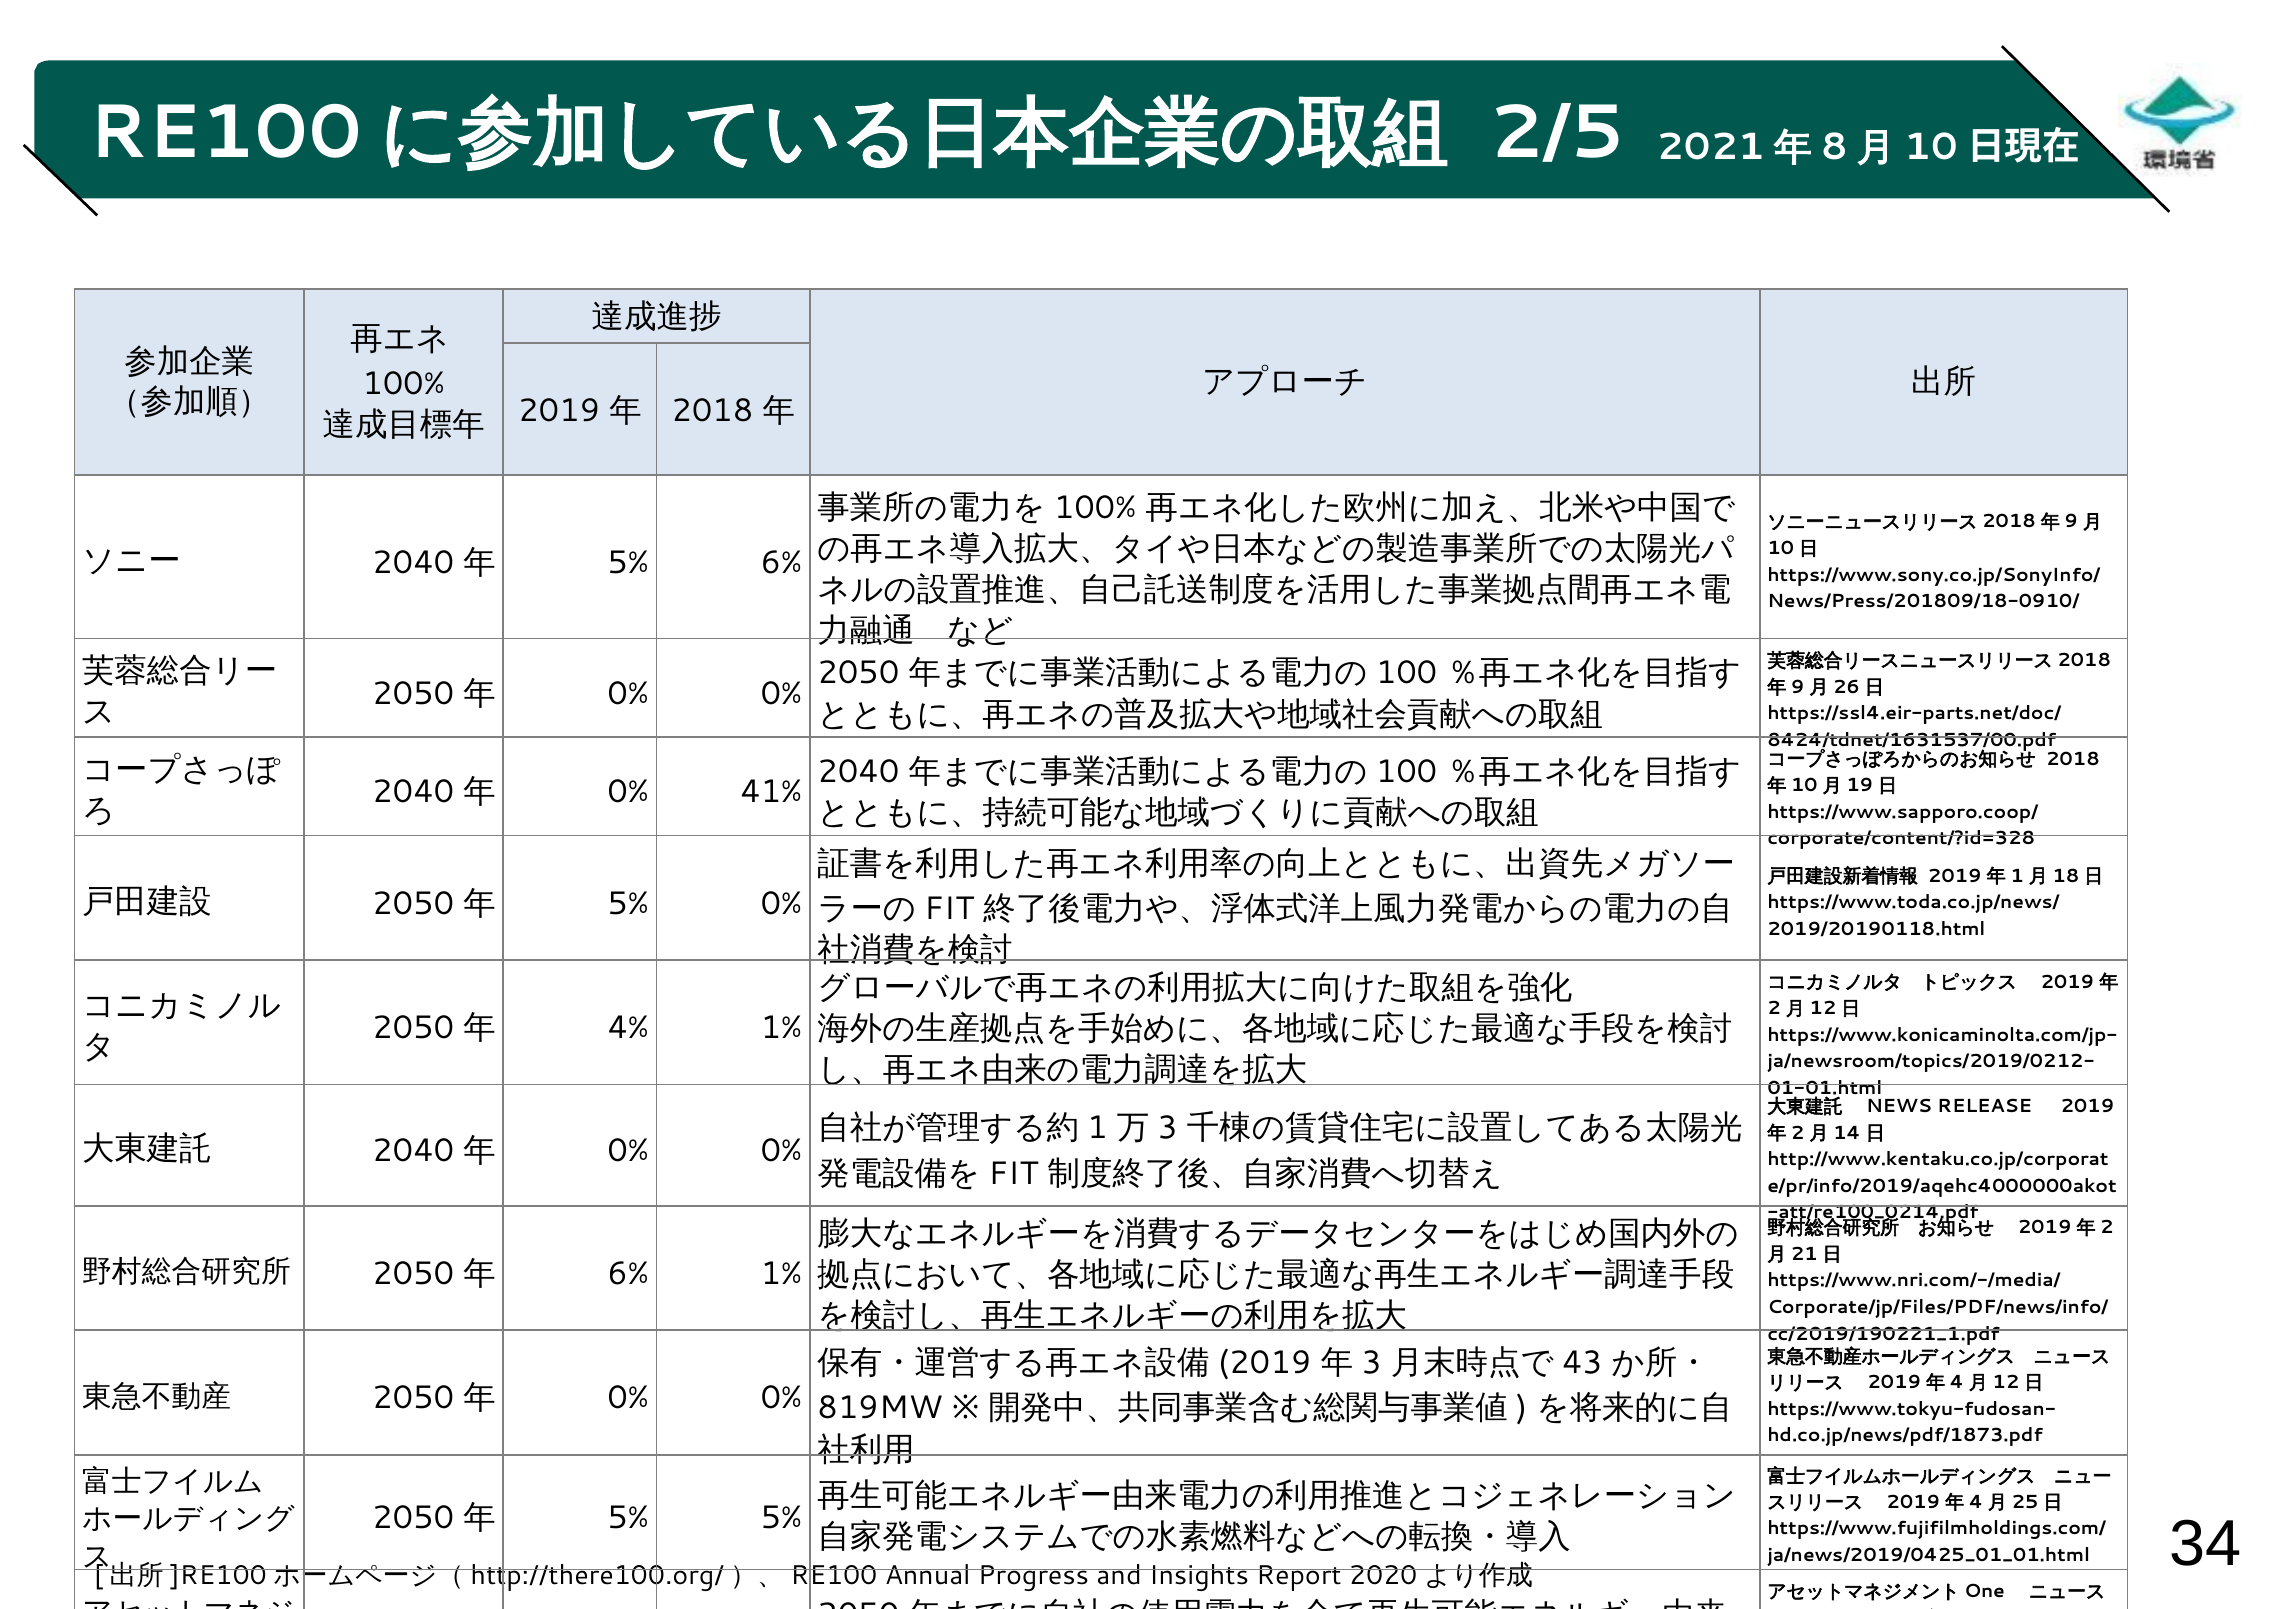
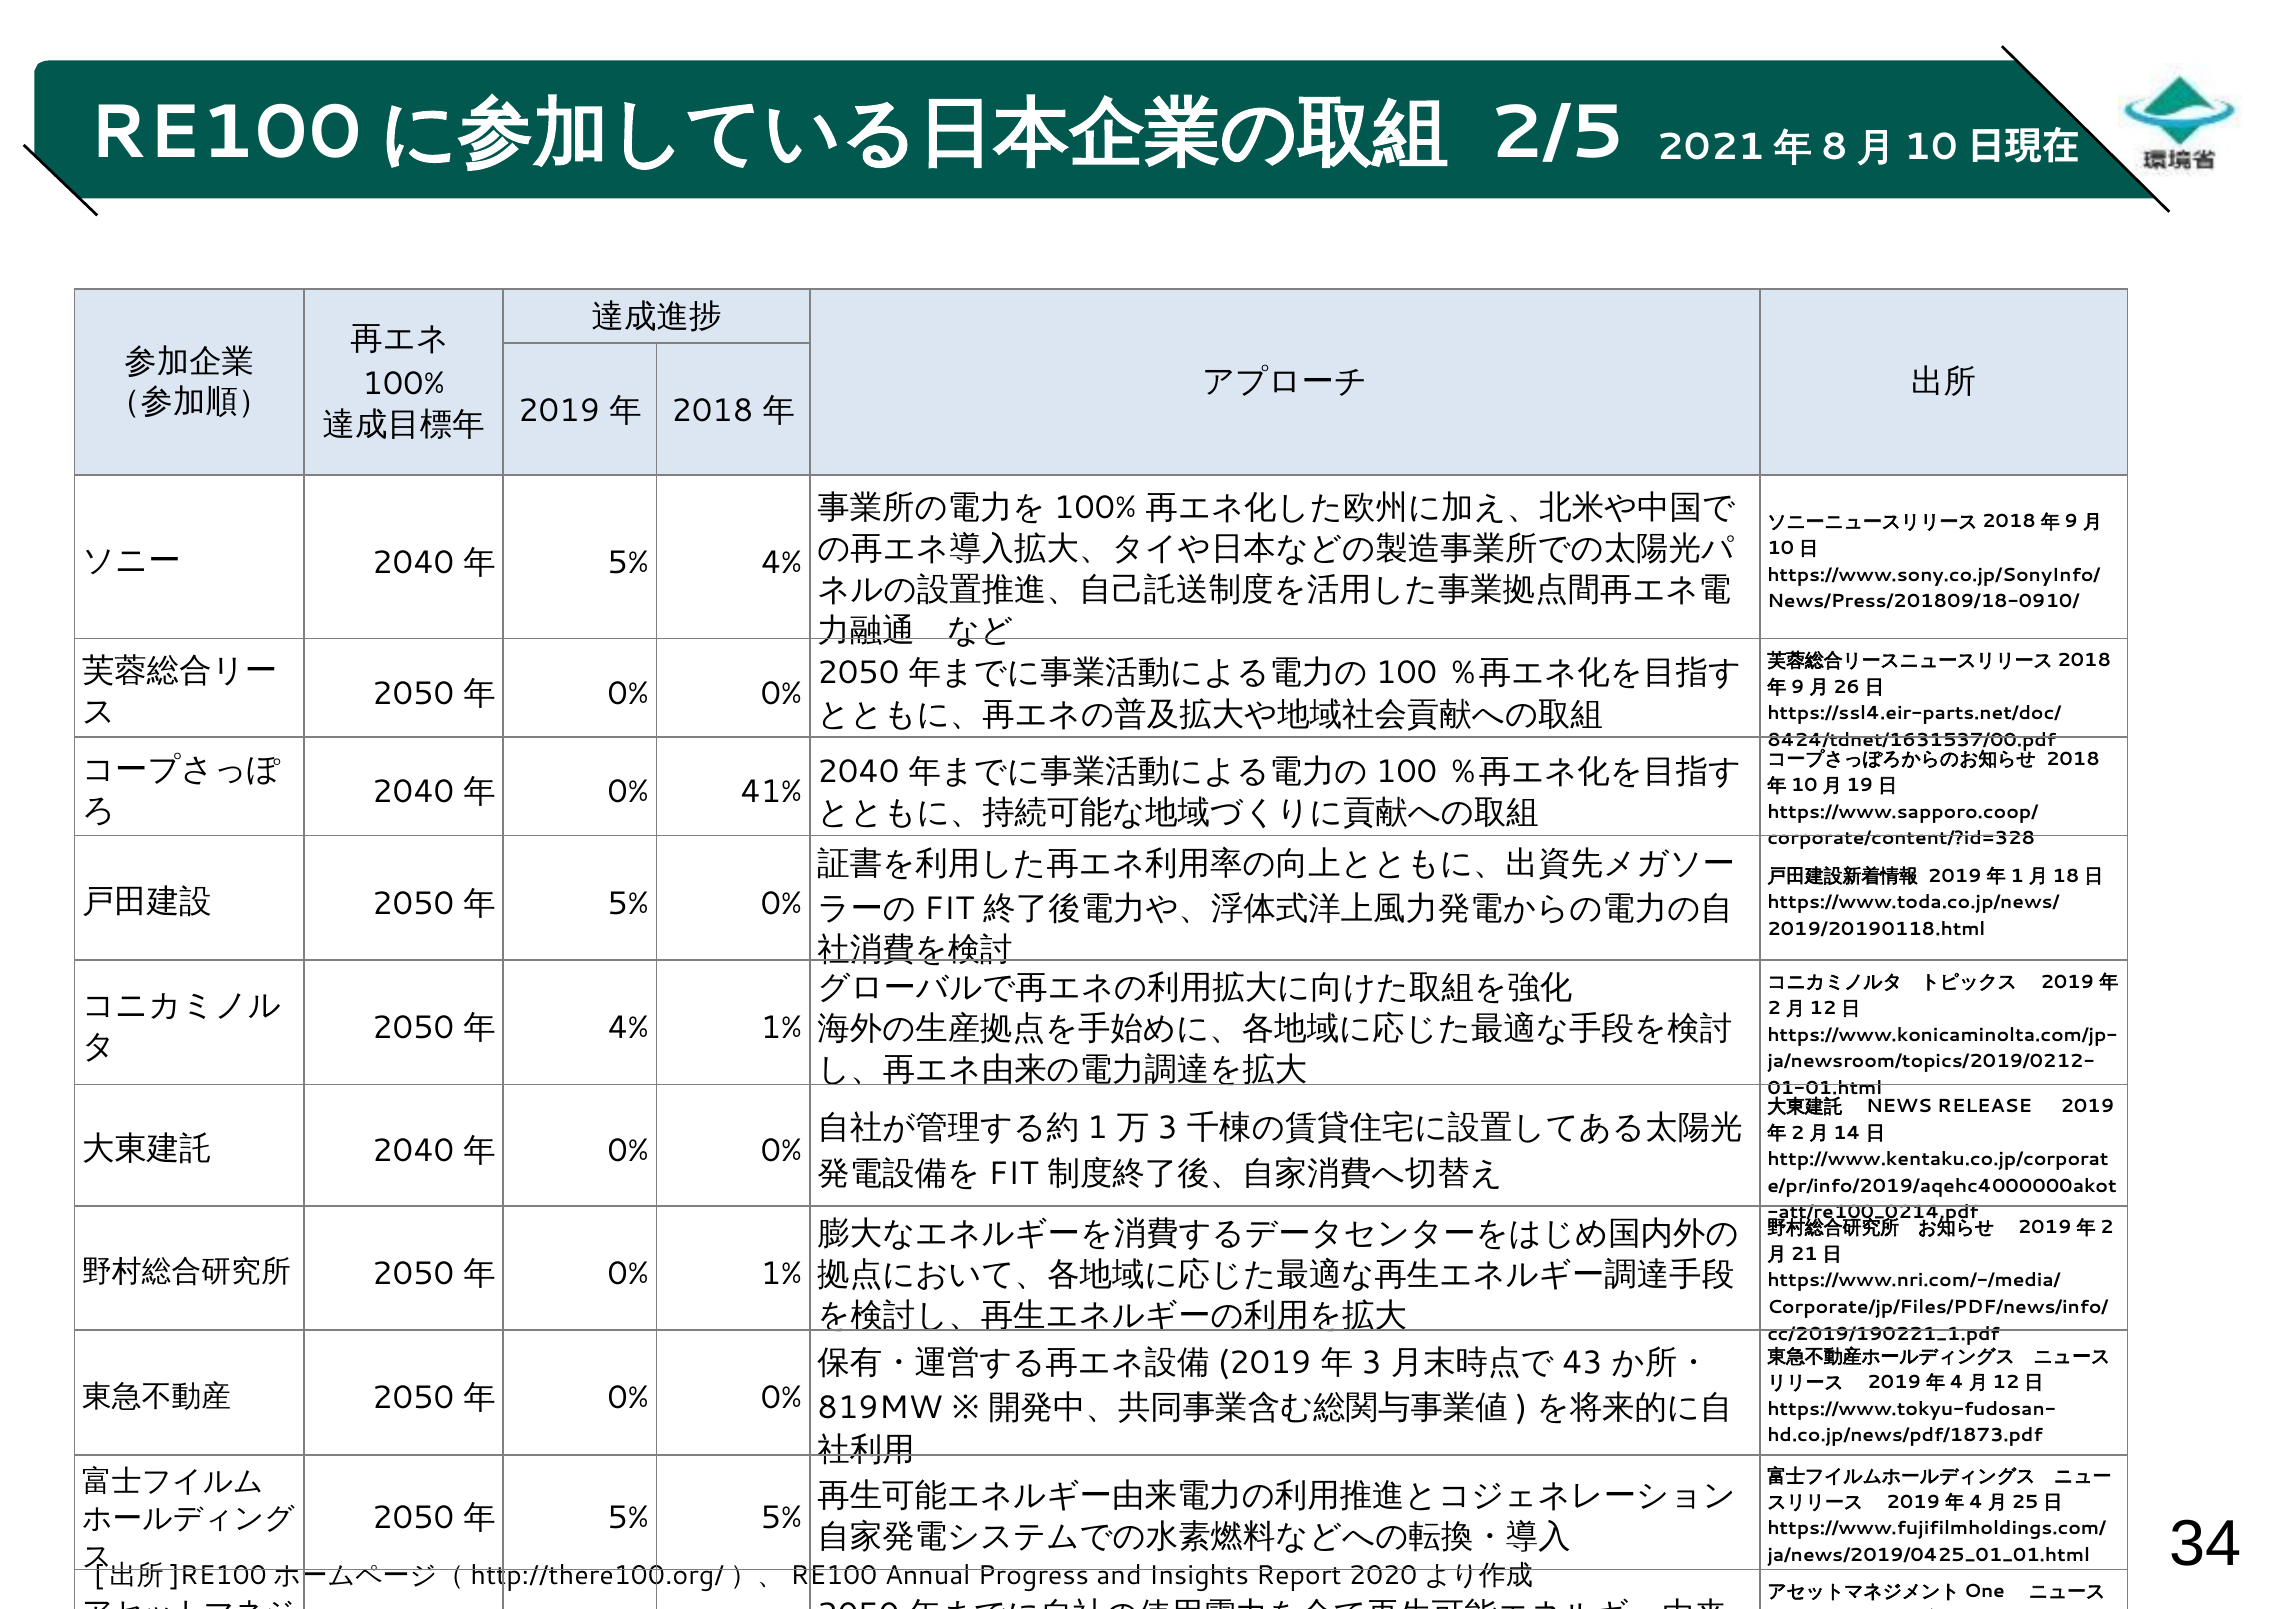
5% 6%: 6% -> 4% (781, 562)
6%: 6% -> 0% (628, 1273)
